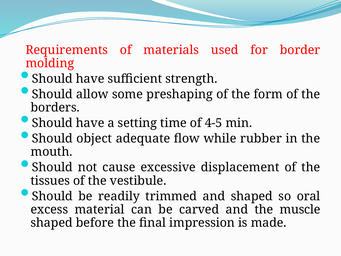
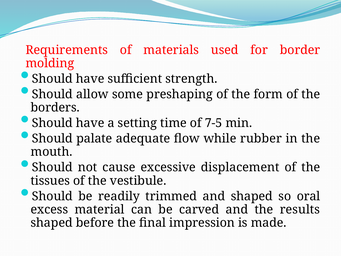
4-5: 4-5 -> 7-5 (214, 123)
object: object -> palate (94, 138)
muscle: muscle -> results (300, 209)
